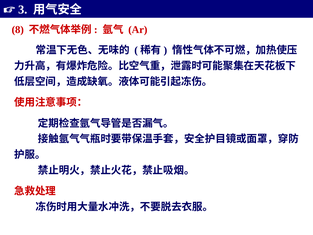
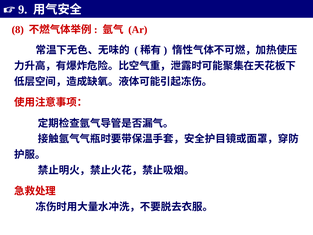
3: 3 -> 9 (23, 10)
